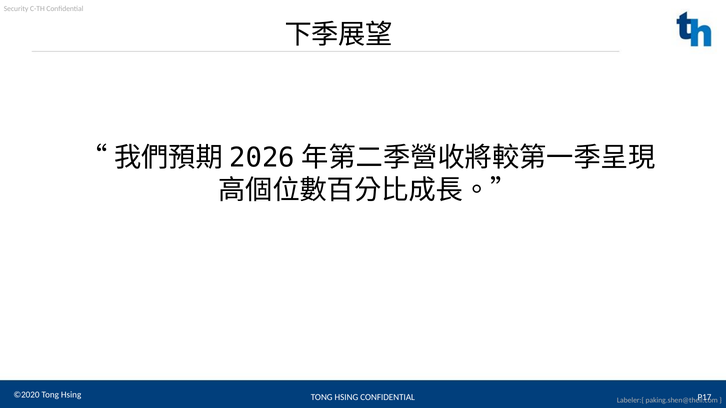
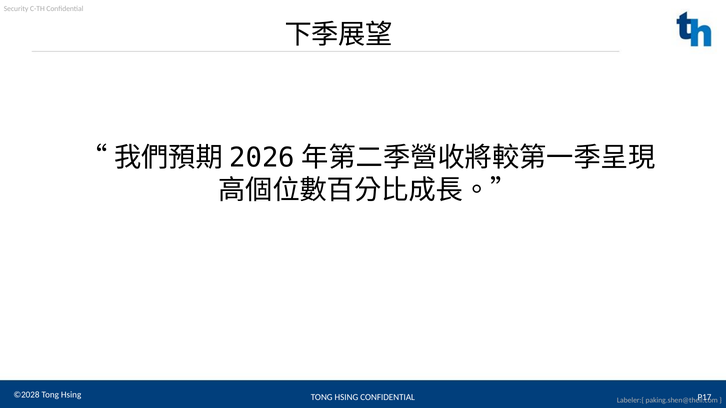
©2020: ©2020 -> ©2028 (27, 395)
